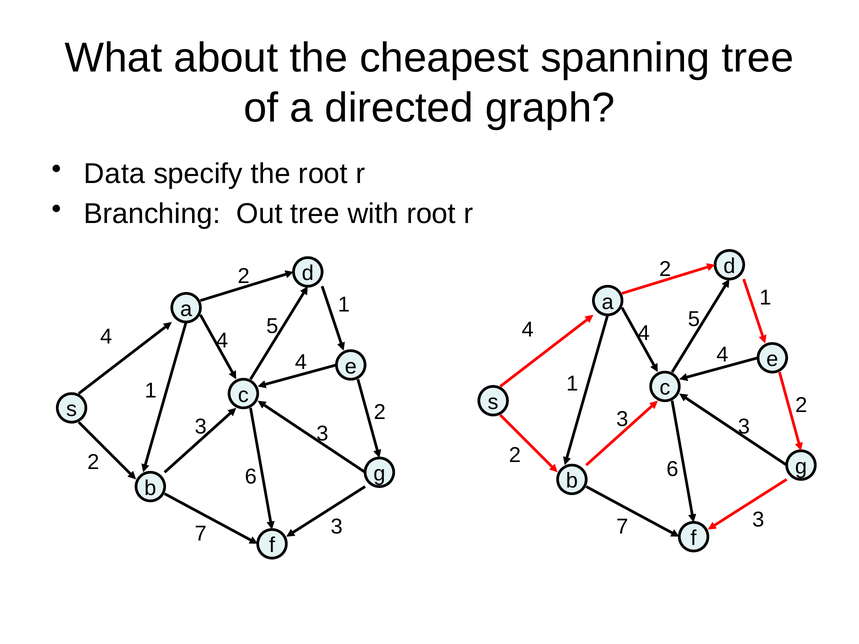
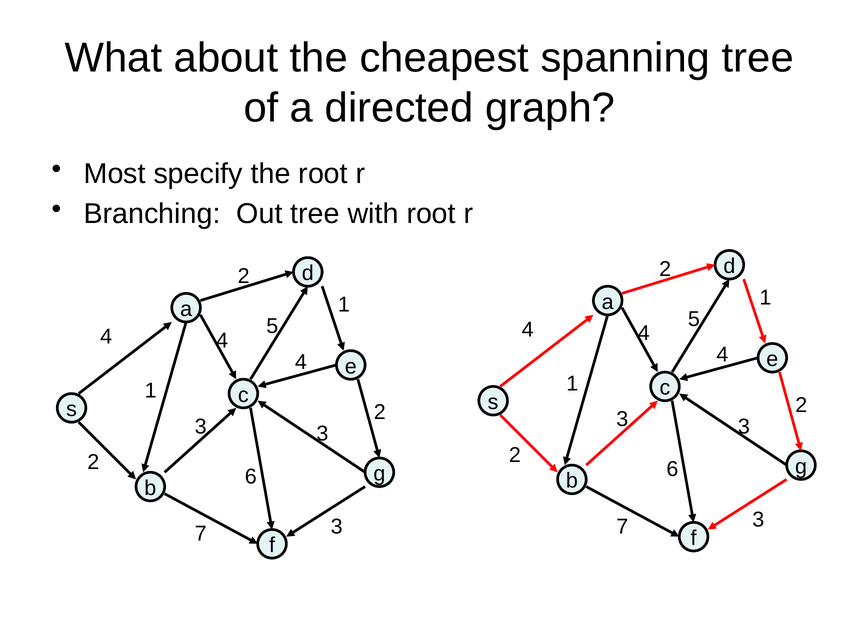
Data: Data -> Most (115, 174)
